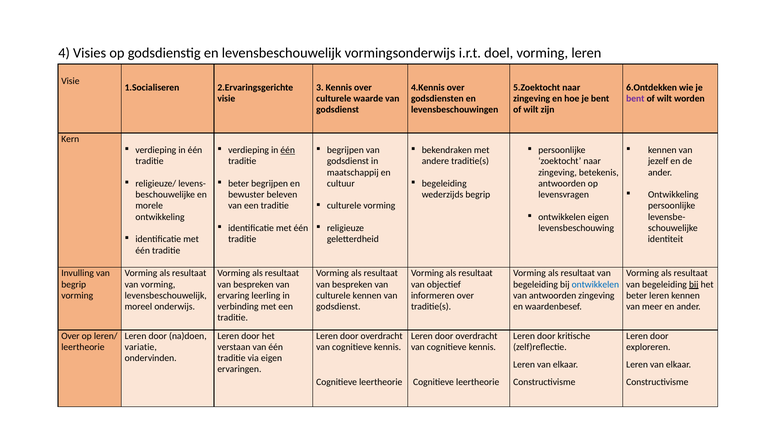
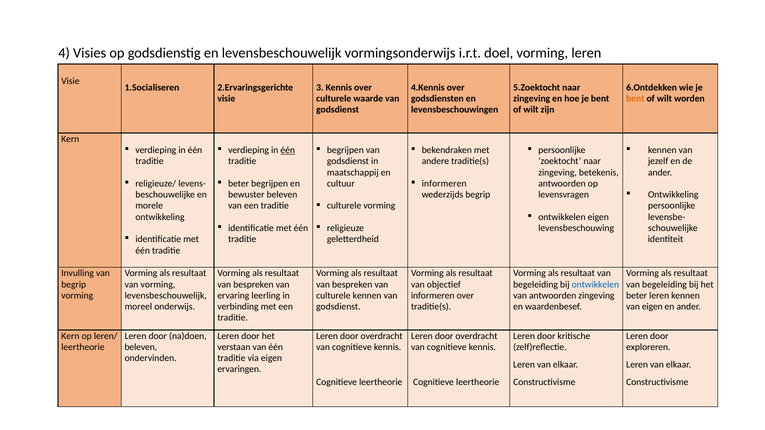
bent colour: purple -> orange (635, 99)
begeleiding: begeleiding -> informeren (444, 184)
bij underline: present -> none (694, 285)
van meer: meer -> eigen (652, 307)
Over: Over -> Kern (70, 336)
variatie: variatie -> beleven (141, 347)
